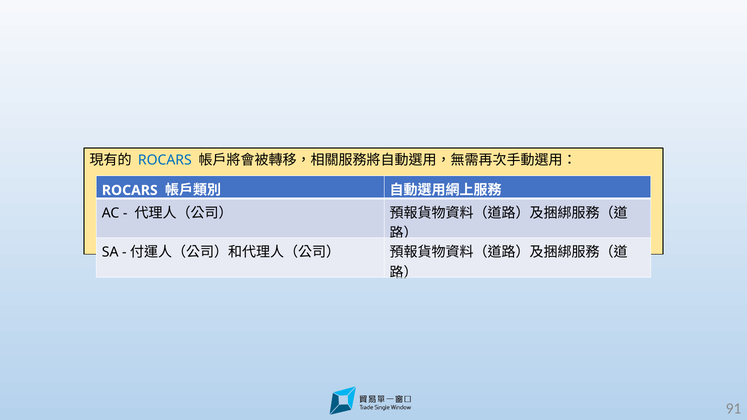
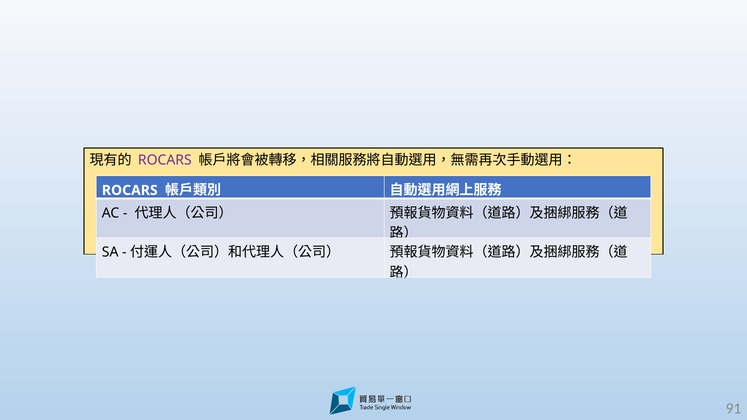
ROCARS colour: blue -> purple (165, 160)
